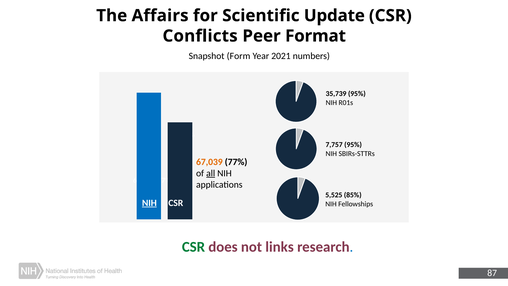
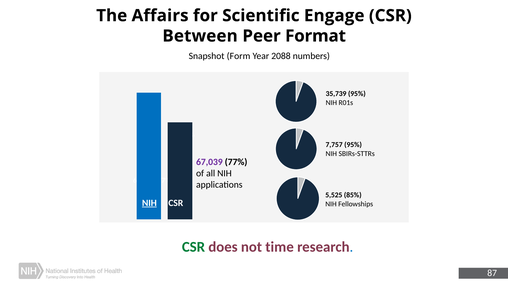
Update: Update -> Engage (334, 16)
Conflicts: Conflicts -> Between (200, 36)
2021: 2021 -> 2088 (281, 56)
67,039 colour: orange -> purple (209, 162)
all underline: present -> none (211, 173)
links: links -> time (280, 247)
